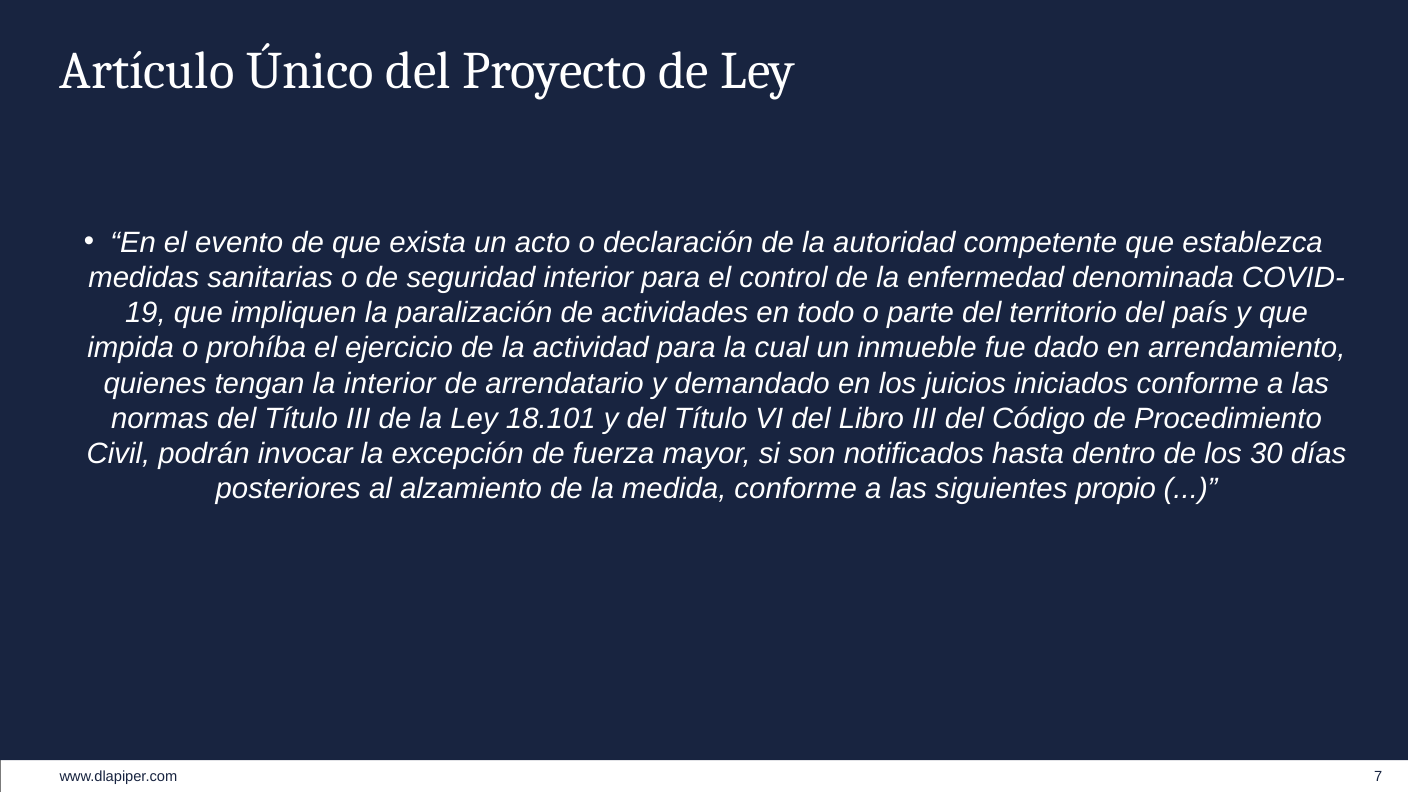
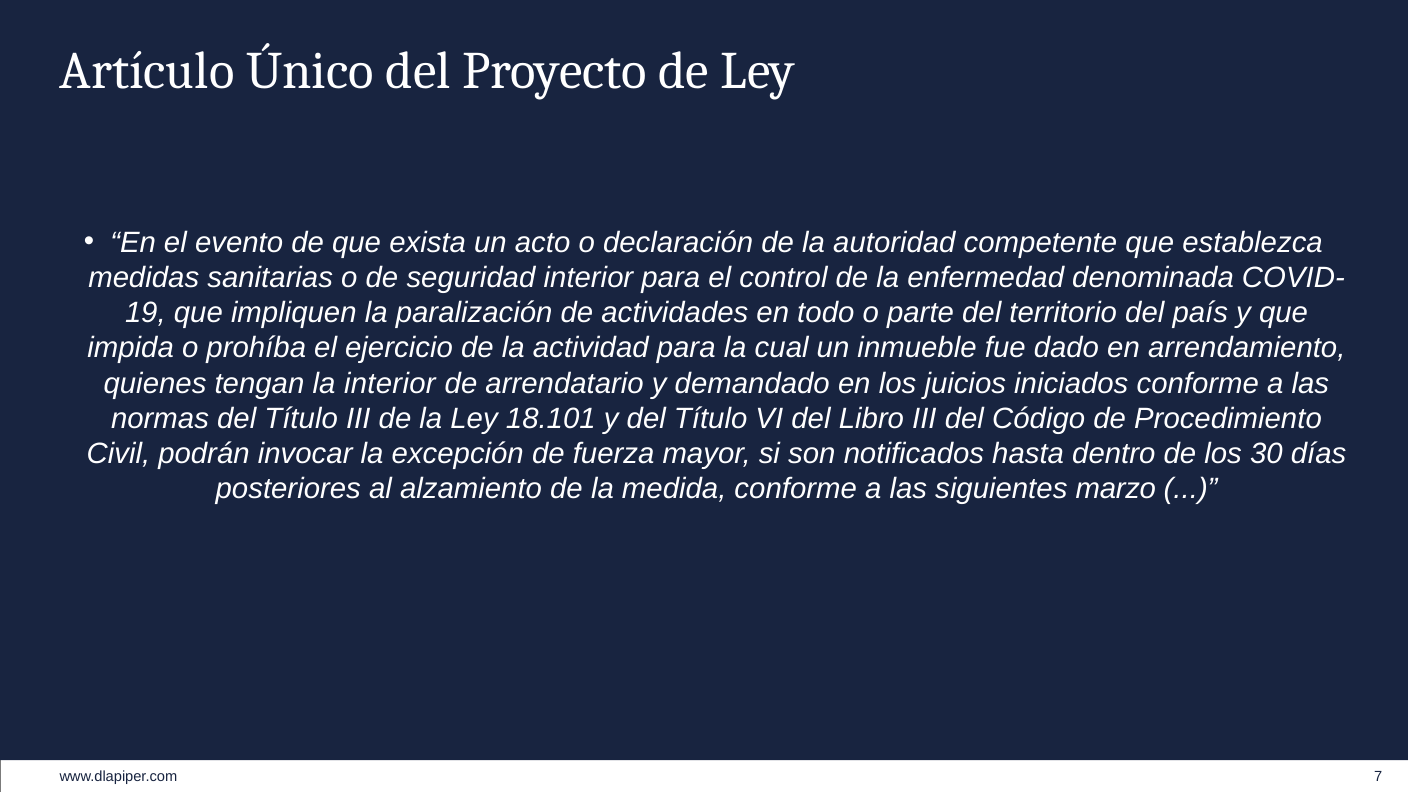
propio: propio -> marzo (1116, 489)
